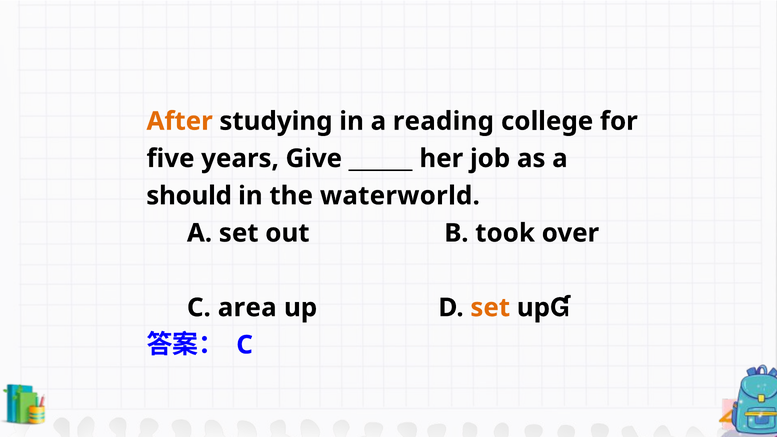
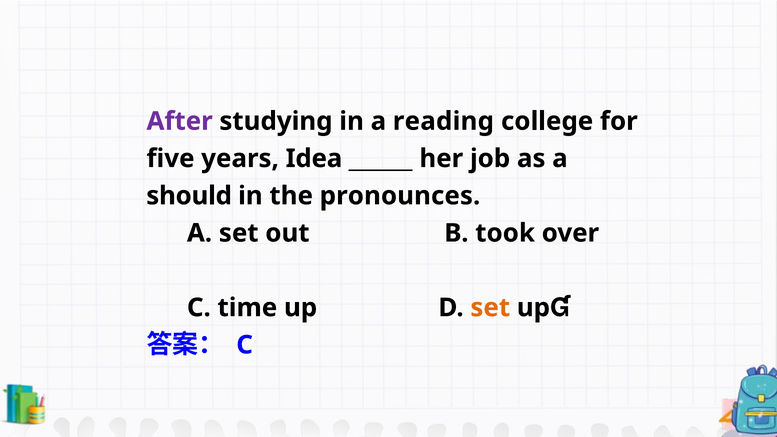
After colour: orange -> purple (180, 121)
Give: Give -> Idea (314, 159)
waterworld: waterworld -> pronounces (400, 196)
area: area -> time (247, 308)
